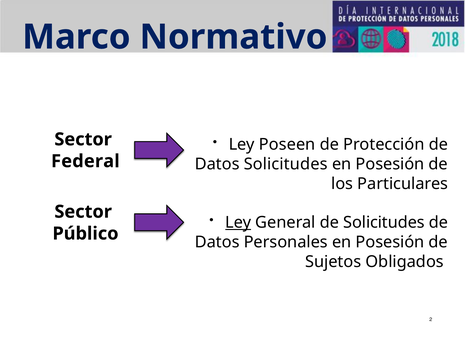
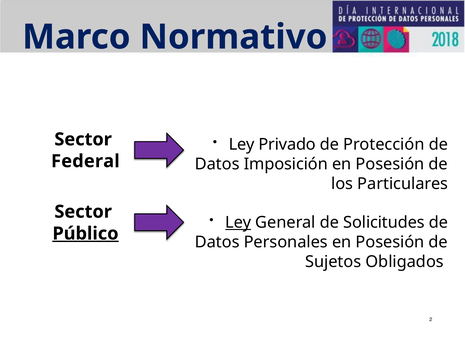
Poseen: Poseen -> Privado (287, 144)
Datos Solicitudes: Solicitudes -> Imposición (286, 164)
Público underline: none -> present (86, 233)
